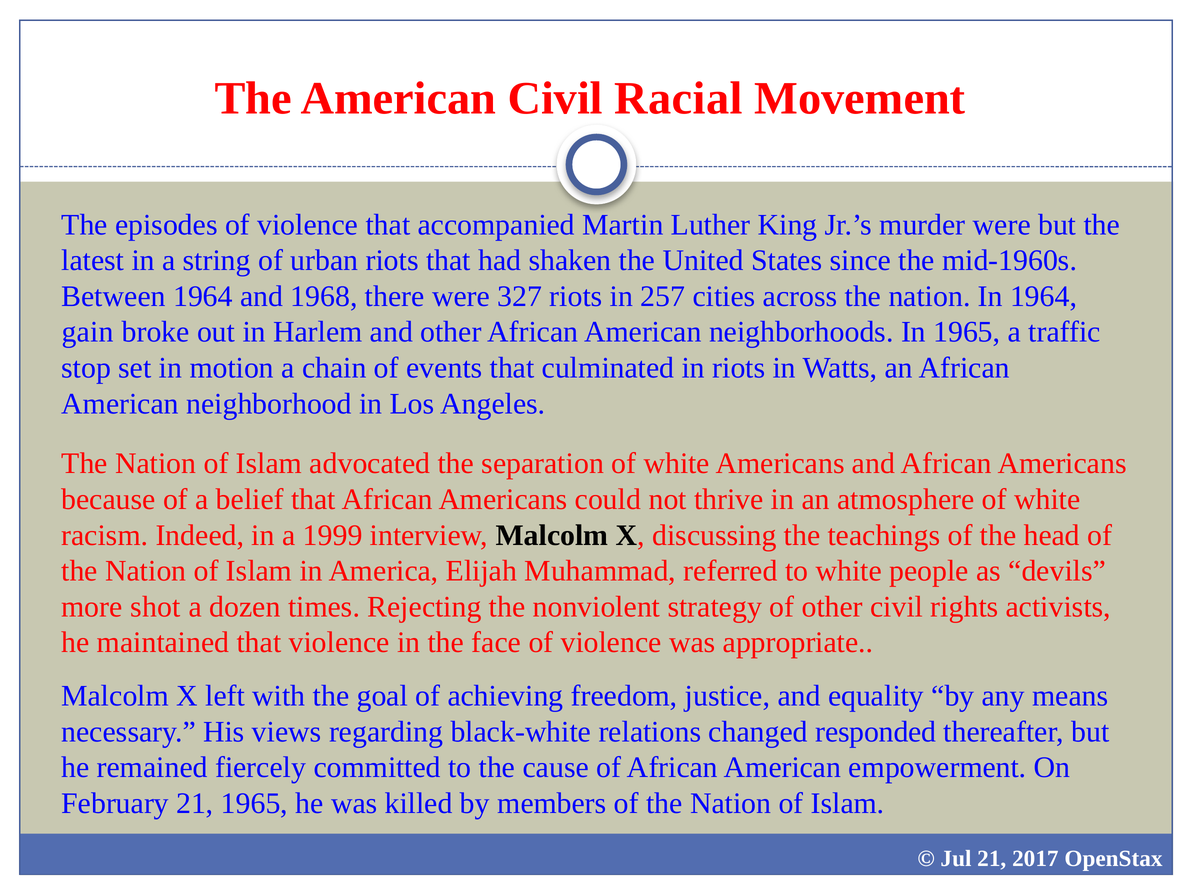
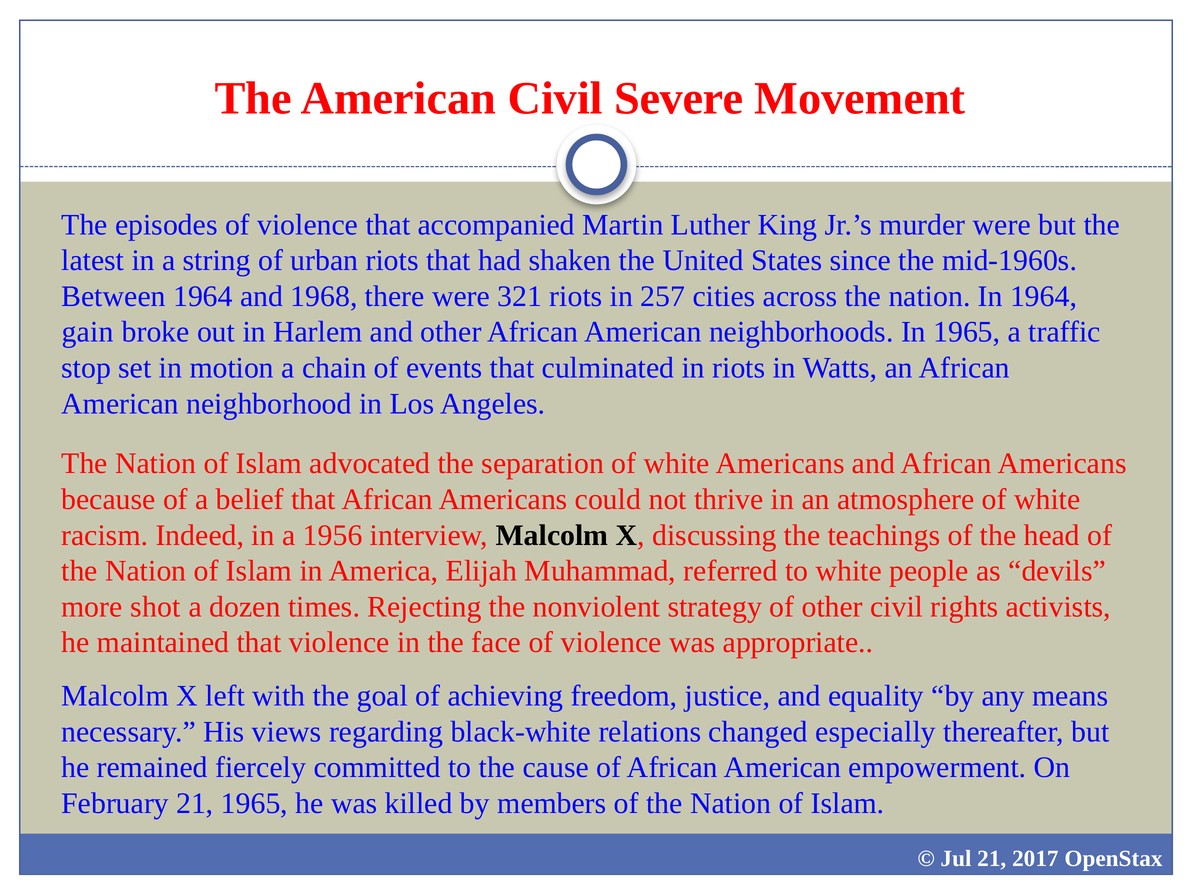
Racial: Racial -> Severe (679, 98)
327: 327 -> 321 (520, 296)
1999: 1999 -> 1956 (333, 535)
responded: responded -> especially (876, 731)
